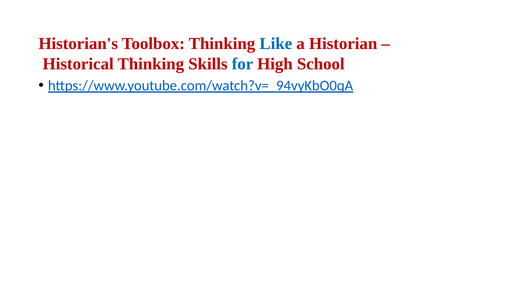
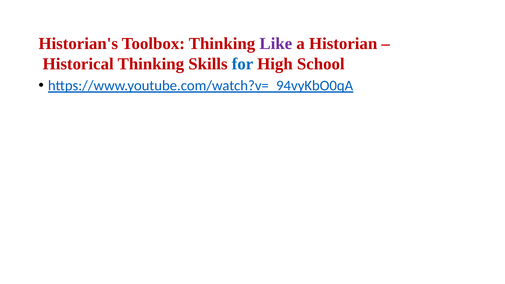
Like colour: blue -> purple (276, 44)
